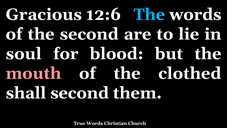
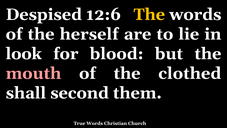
Gracious: Gracious -> Despised (44, 15)
The colour: light blue -> yellow (149, 15)
the second: second -> herself (89, 34)
soul: soul -> look (24, 54)
